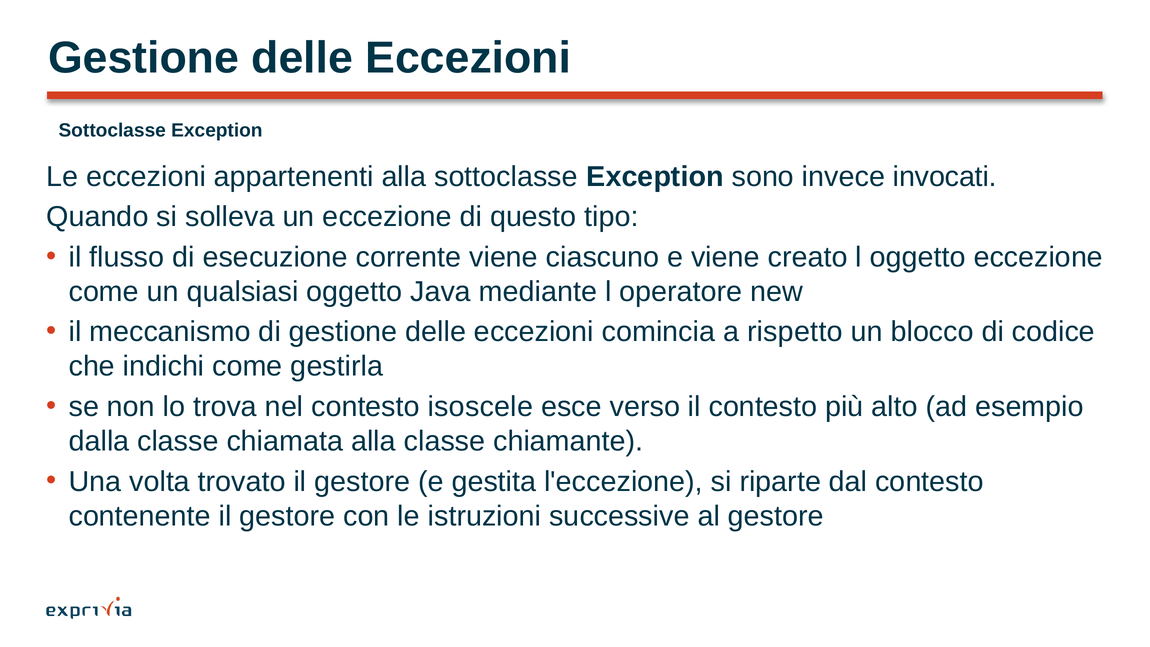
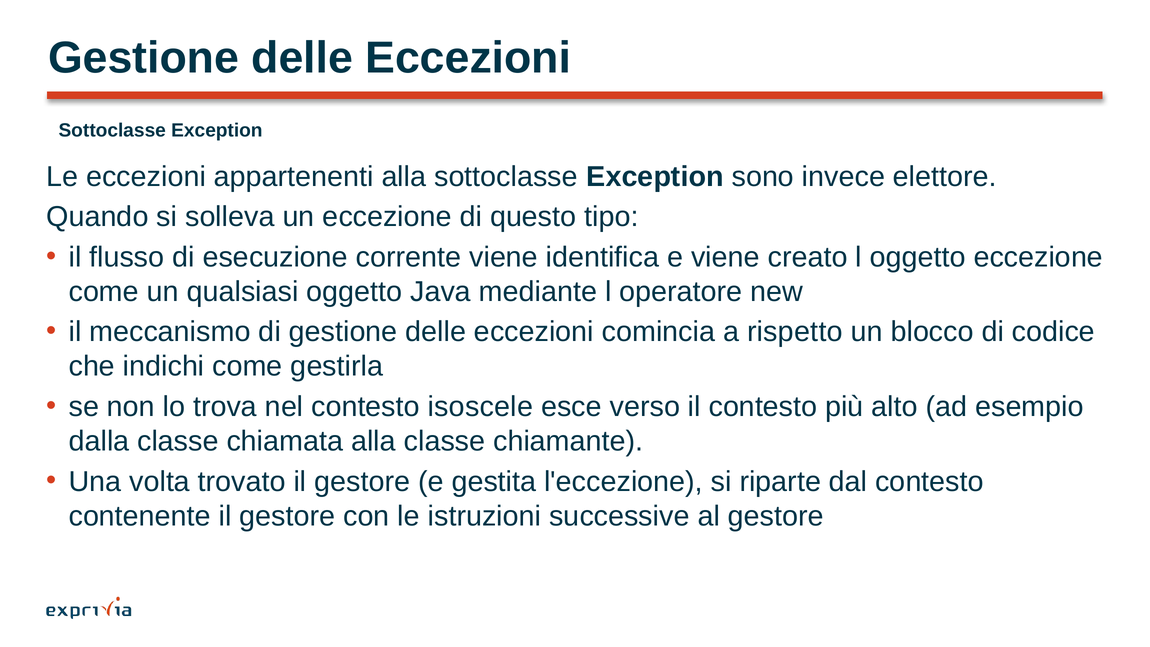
invocati: invocati -> elettore (945, 177)
ciascuno: ciascuno -> identifica (603, 257)
